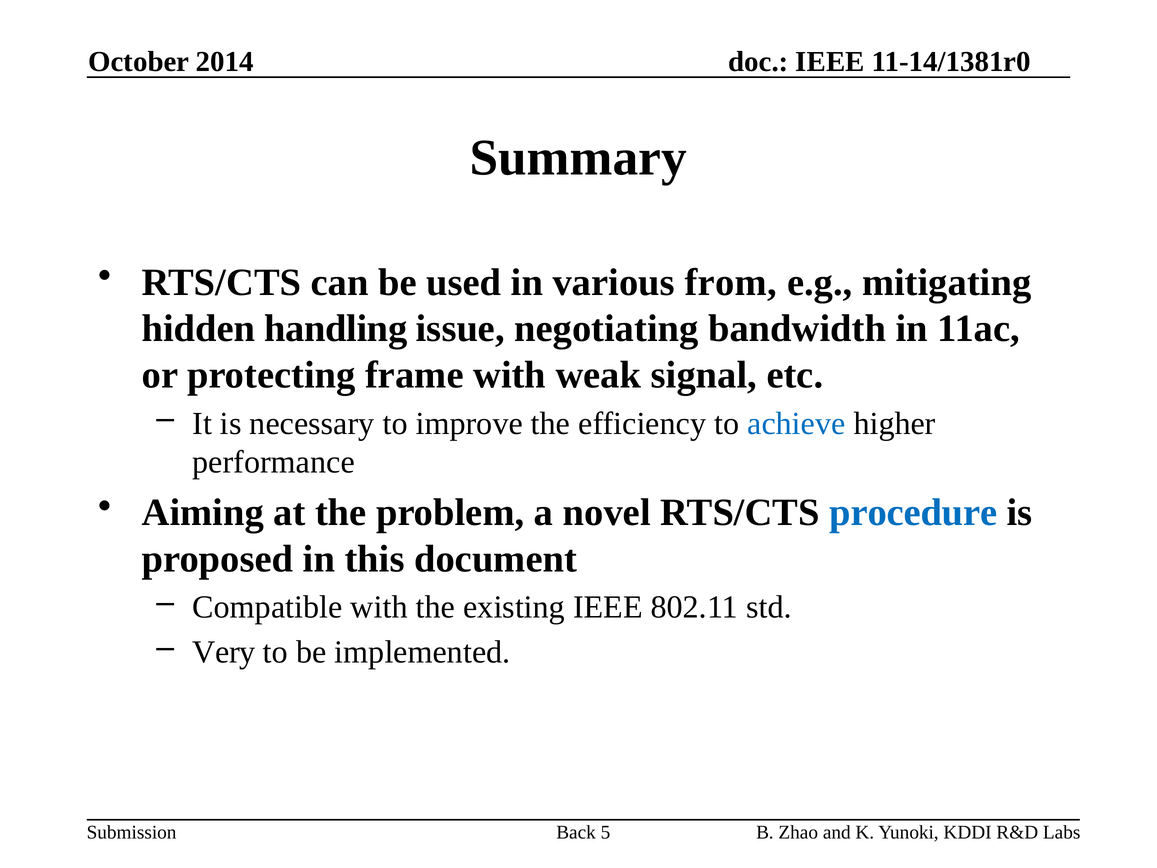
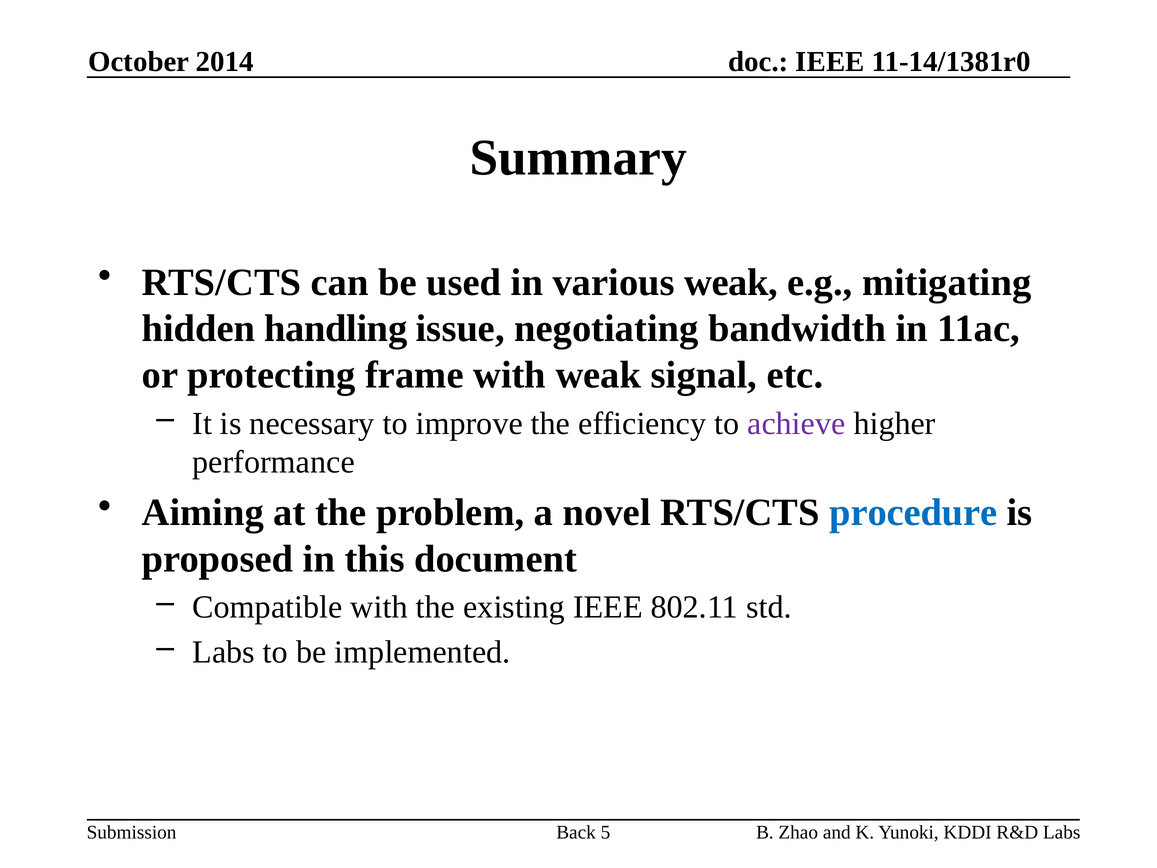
various from: from -> weak (731, 282)
achieve colour: blue -> purple (796, 423)
Very: Very -> Labs (224, 652)
